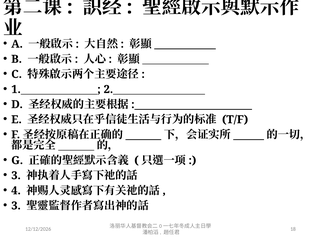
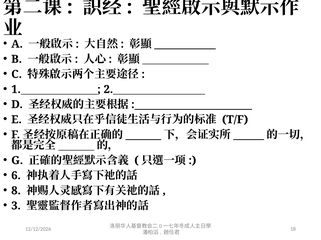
3: 3 -> 6 (16, 176)
4: 4 -> 8 (16, 191)
